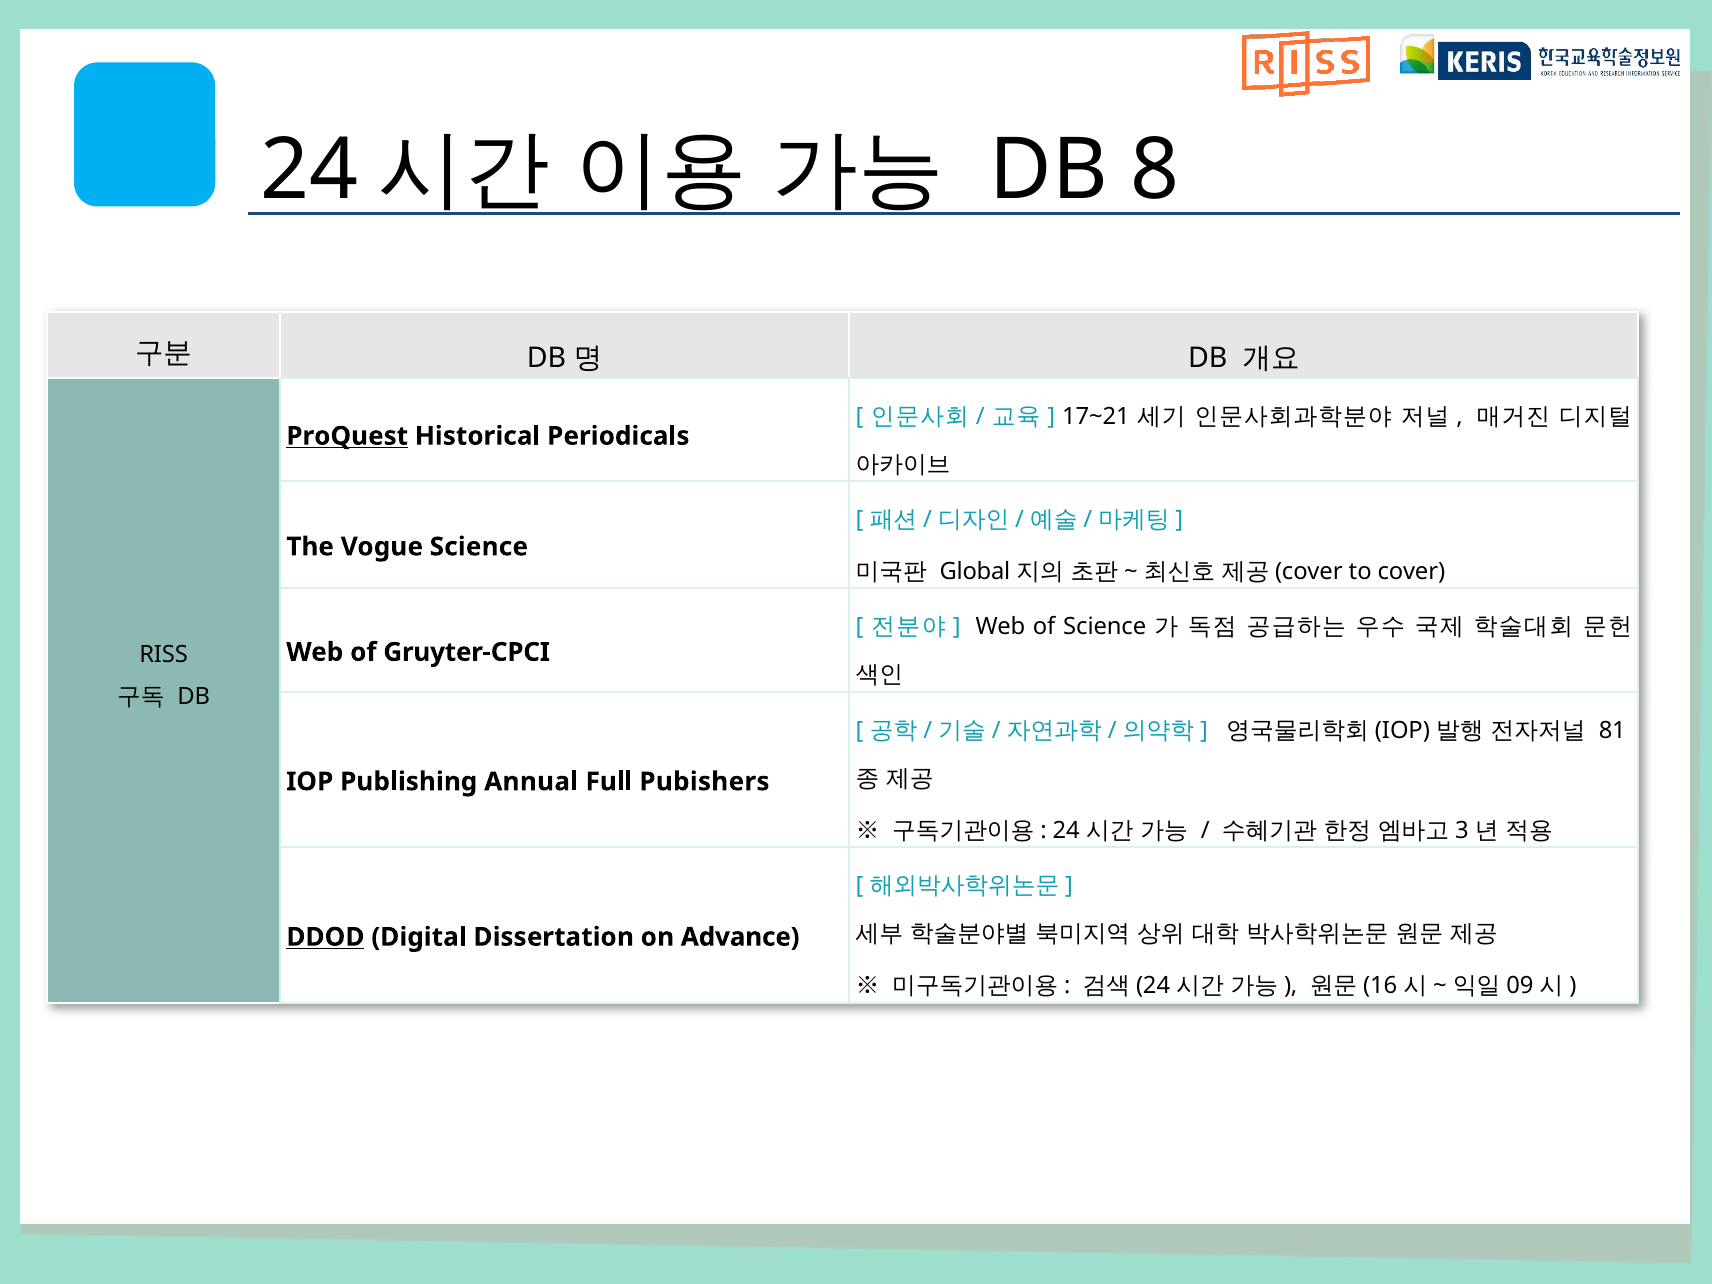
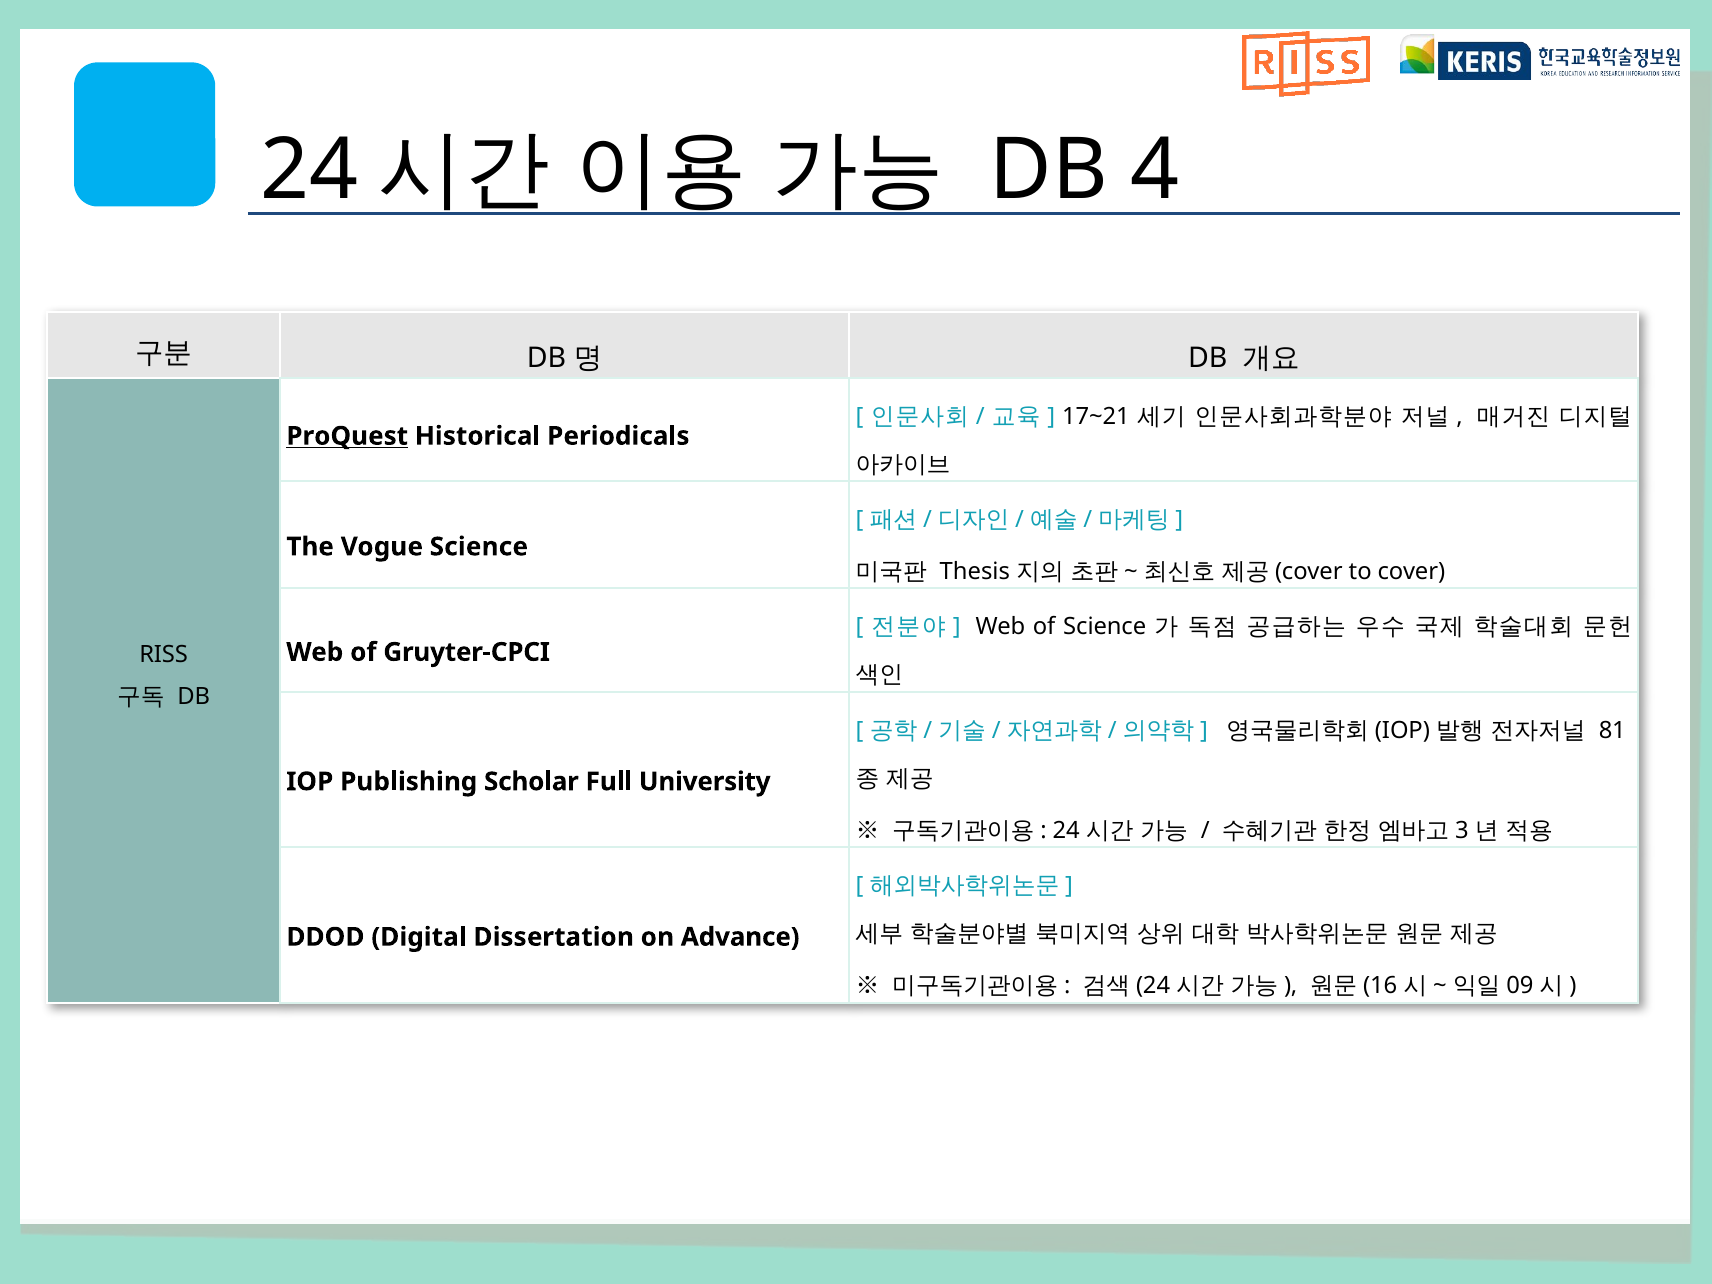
8: 8 -> 4 (1155, 170)
Global: Global -> Thesis (975, 572)
Annual: Annual -> Scholar (531, 782)
Pubishers: Pubishers -> University (705, 782)
DDOD underline: present -> none (325, 937)
